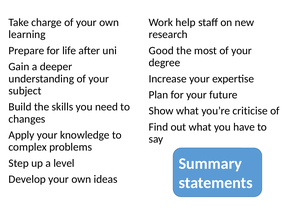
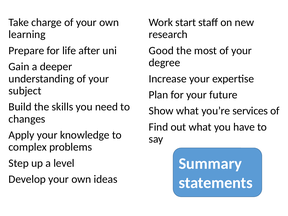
help: help -> start (186, 22)
criticise: criticise -> services (250, 111)
